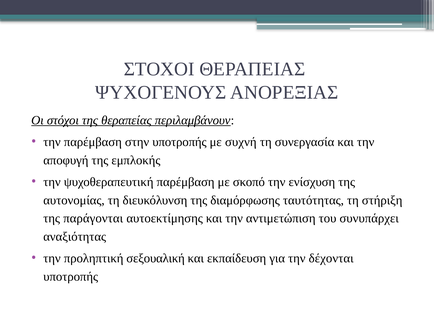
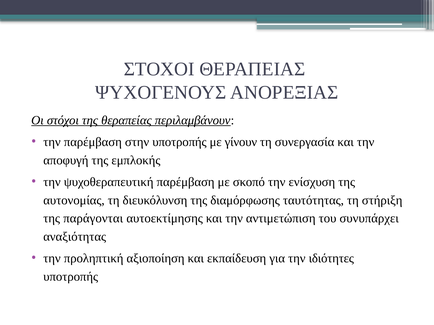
συχνή: συχνή -> γίνουν (241, 142)
σεξουαλική: σεξουαλική -> αξιοποίηση (156, 259)
δέχονται: δέχονται -> ιδιότητες (331, 259)
